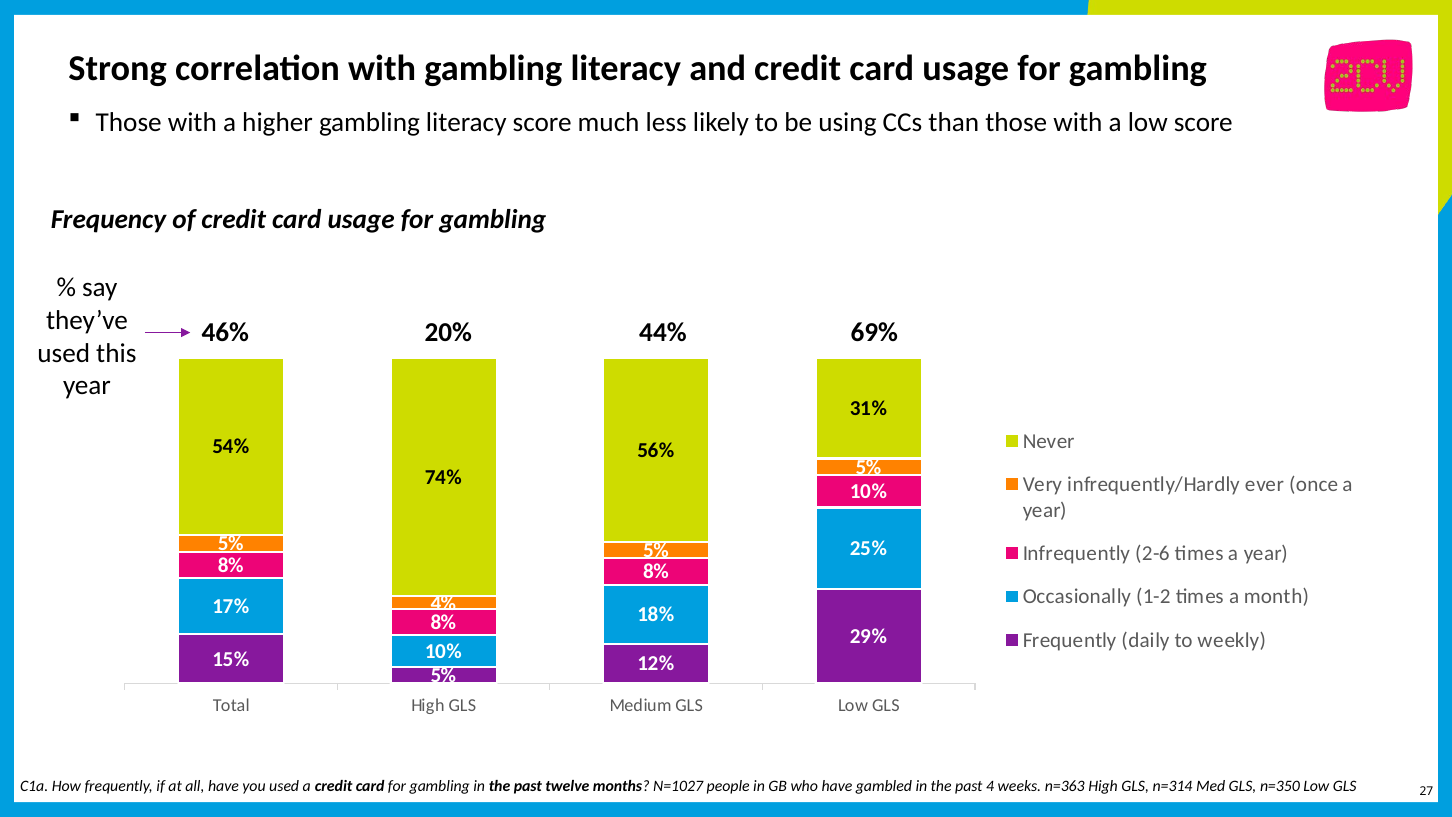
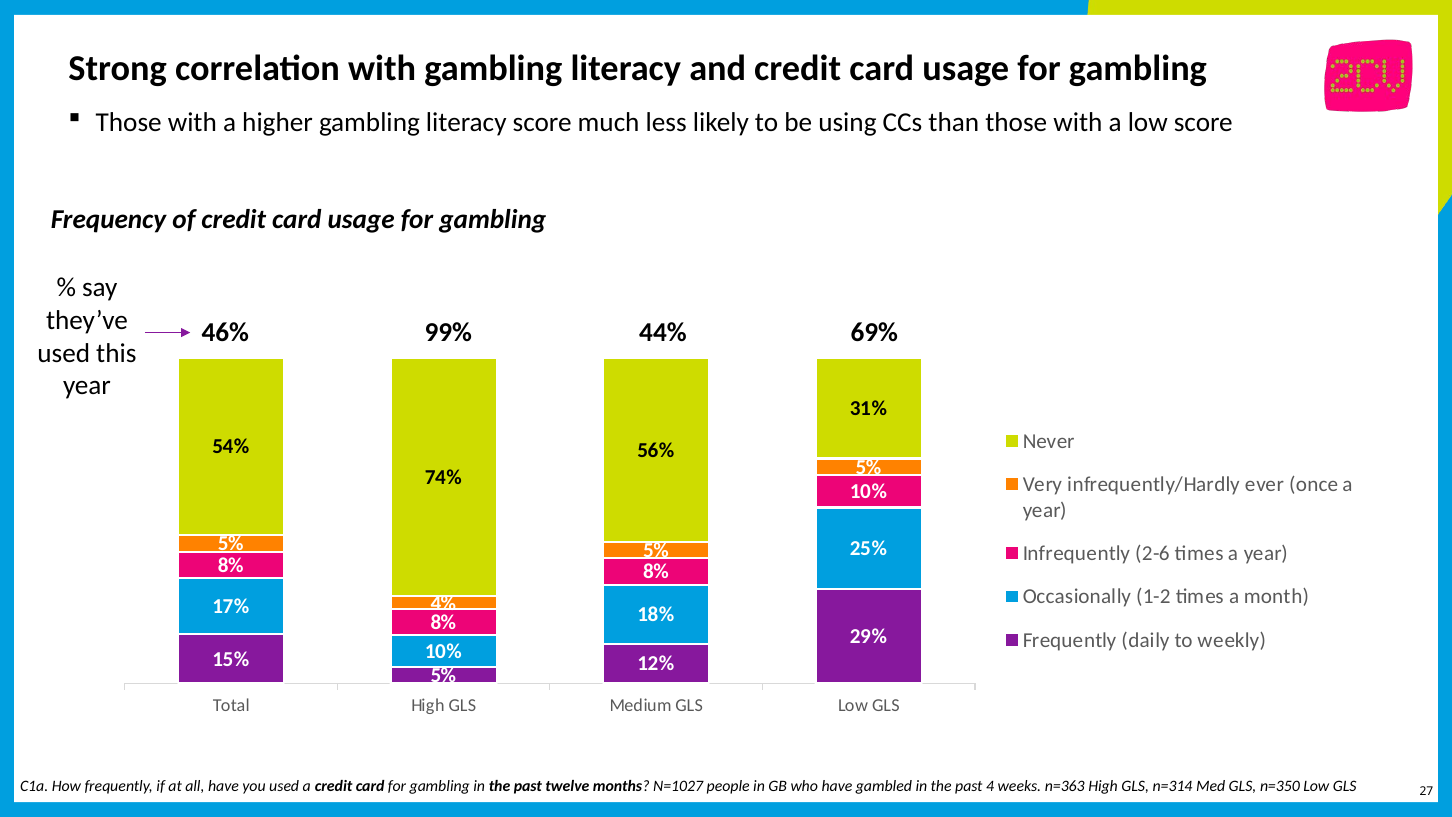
20%: 20% -> 99% (448, 332)
